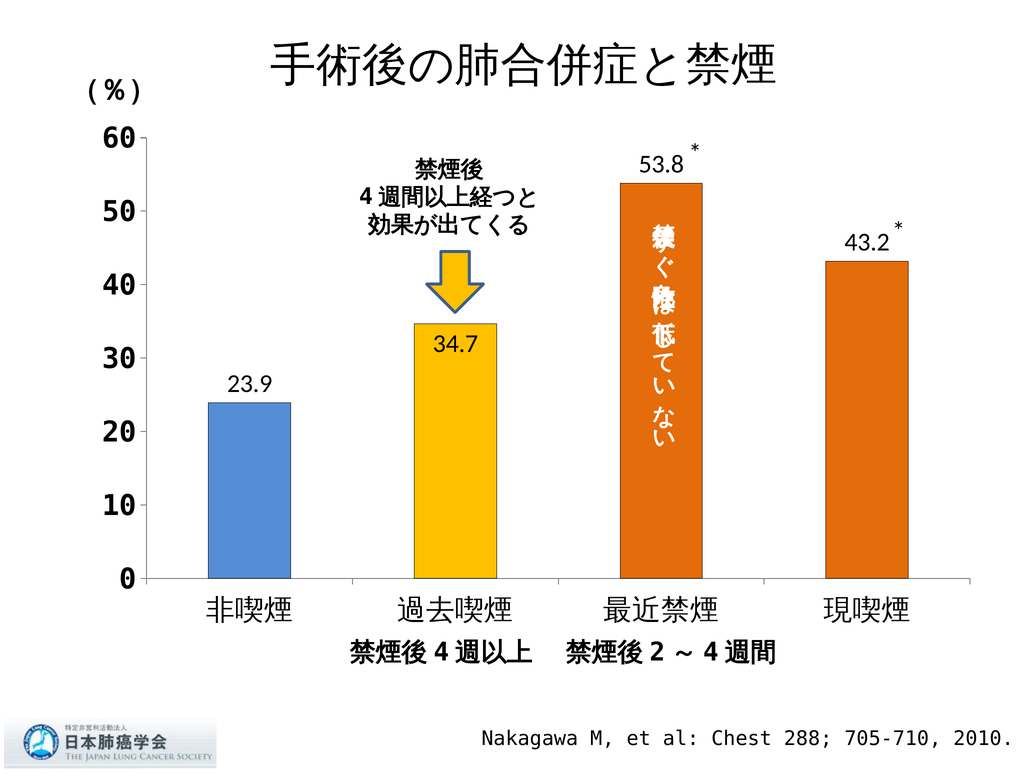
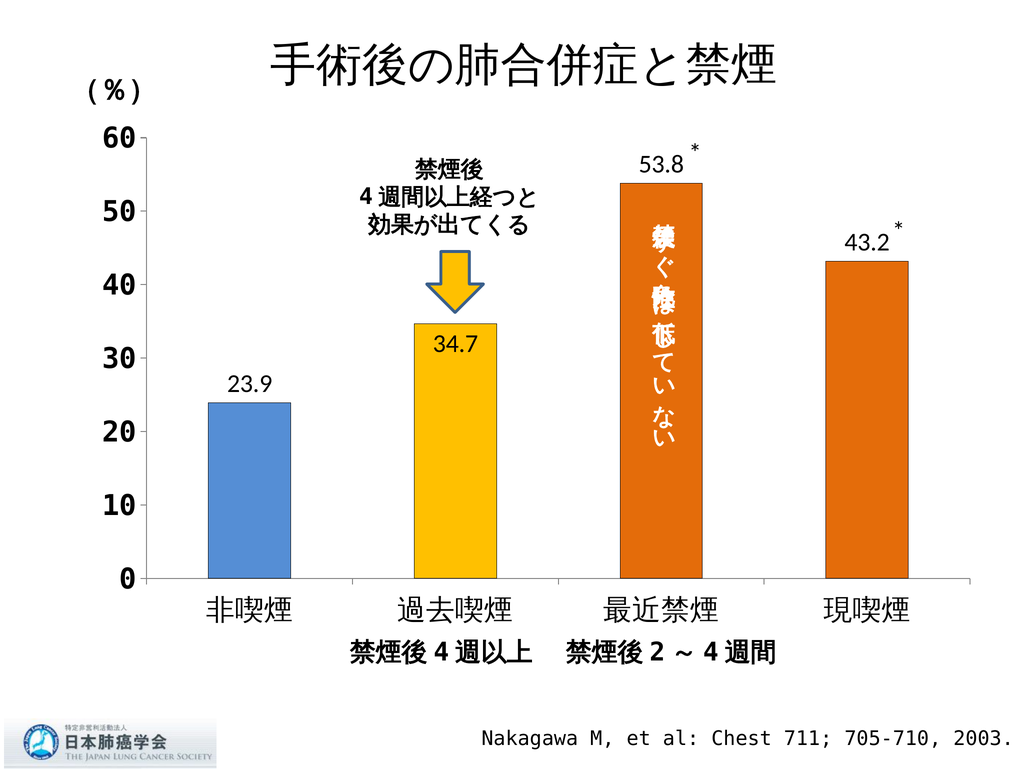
288: 288 -> 711 (808, 739)
2010: 2010 -> 2003 (984, 739)
